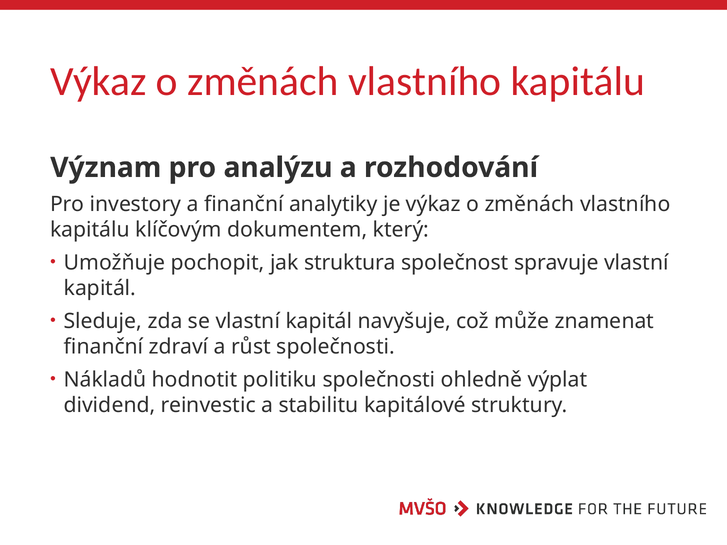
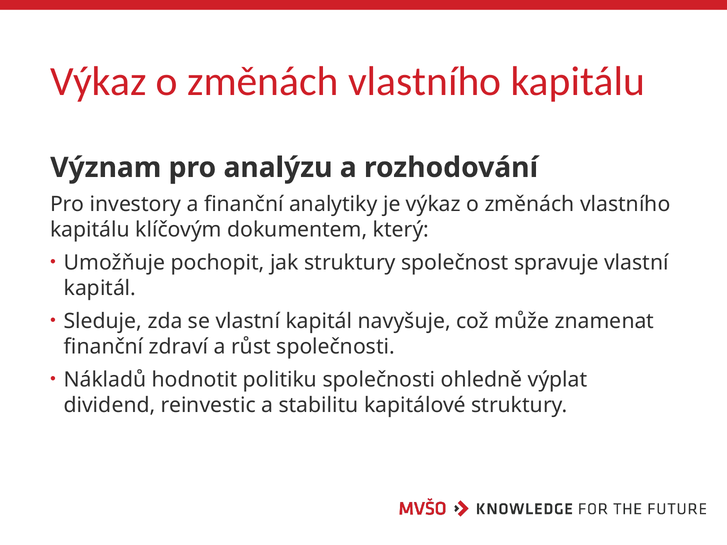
jak struktura: struktura -> struktury (350, 263)
